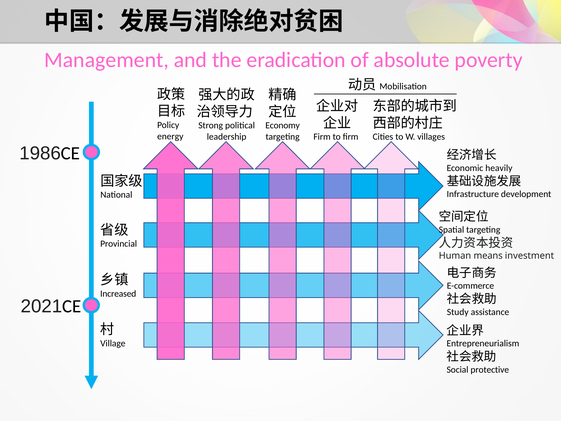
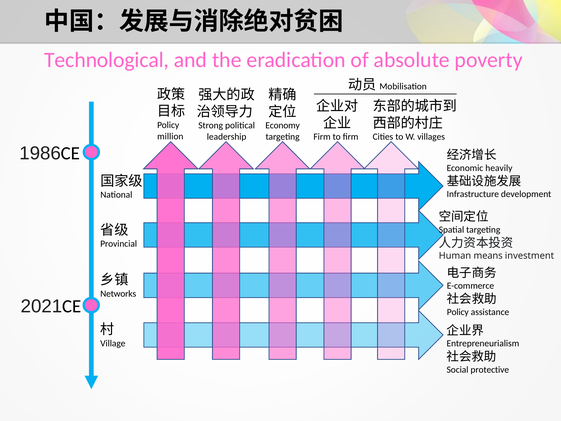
Management: Management -> Technological (107, 60)
energy: energy -> million (170, 136)
Increased: Increased -> Networks (118, 294)
Study: Study -> Policy (458, 312)
